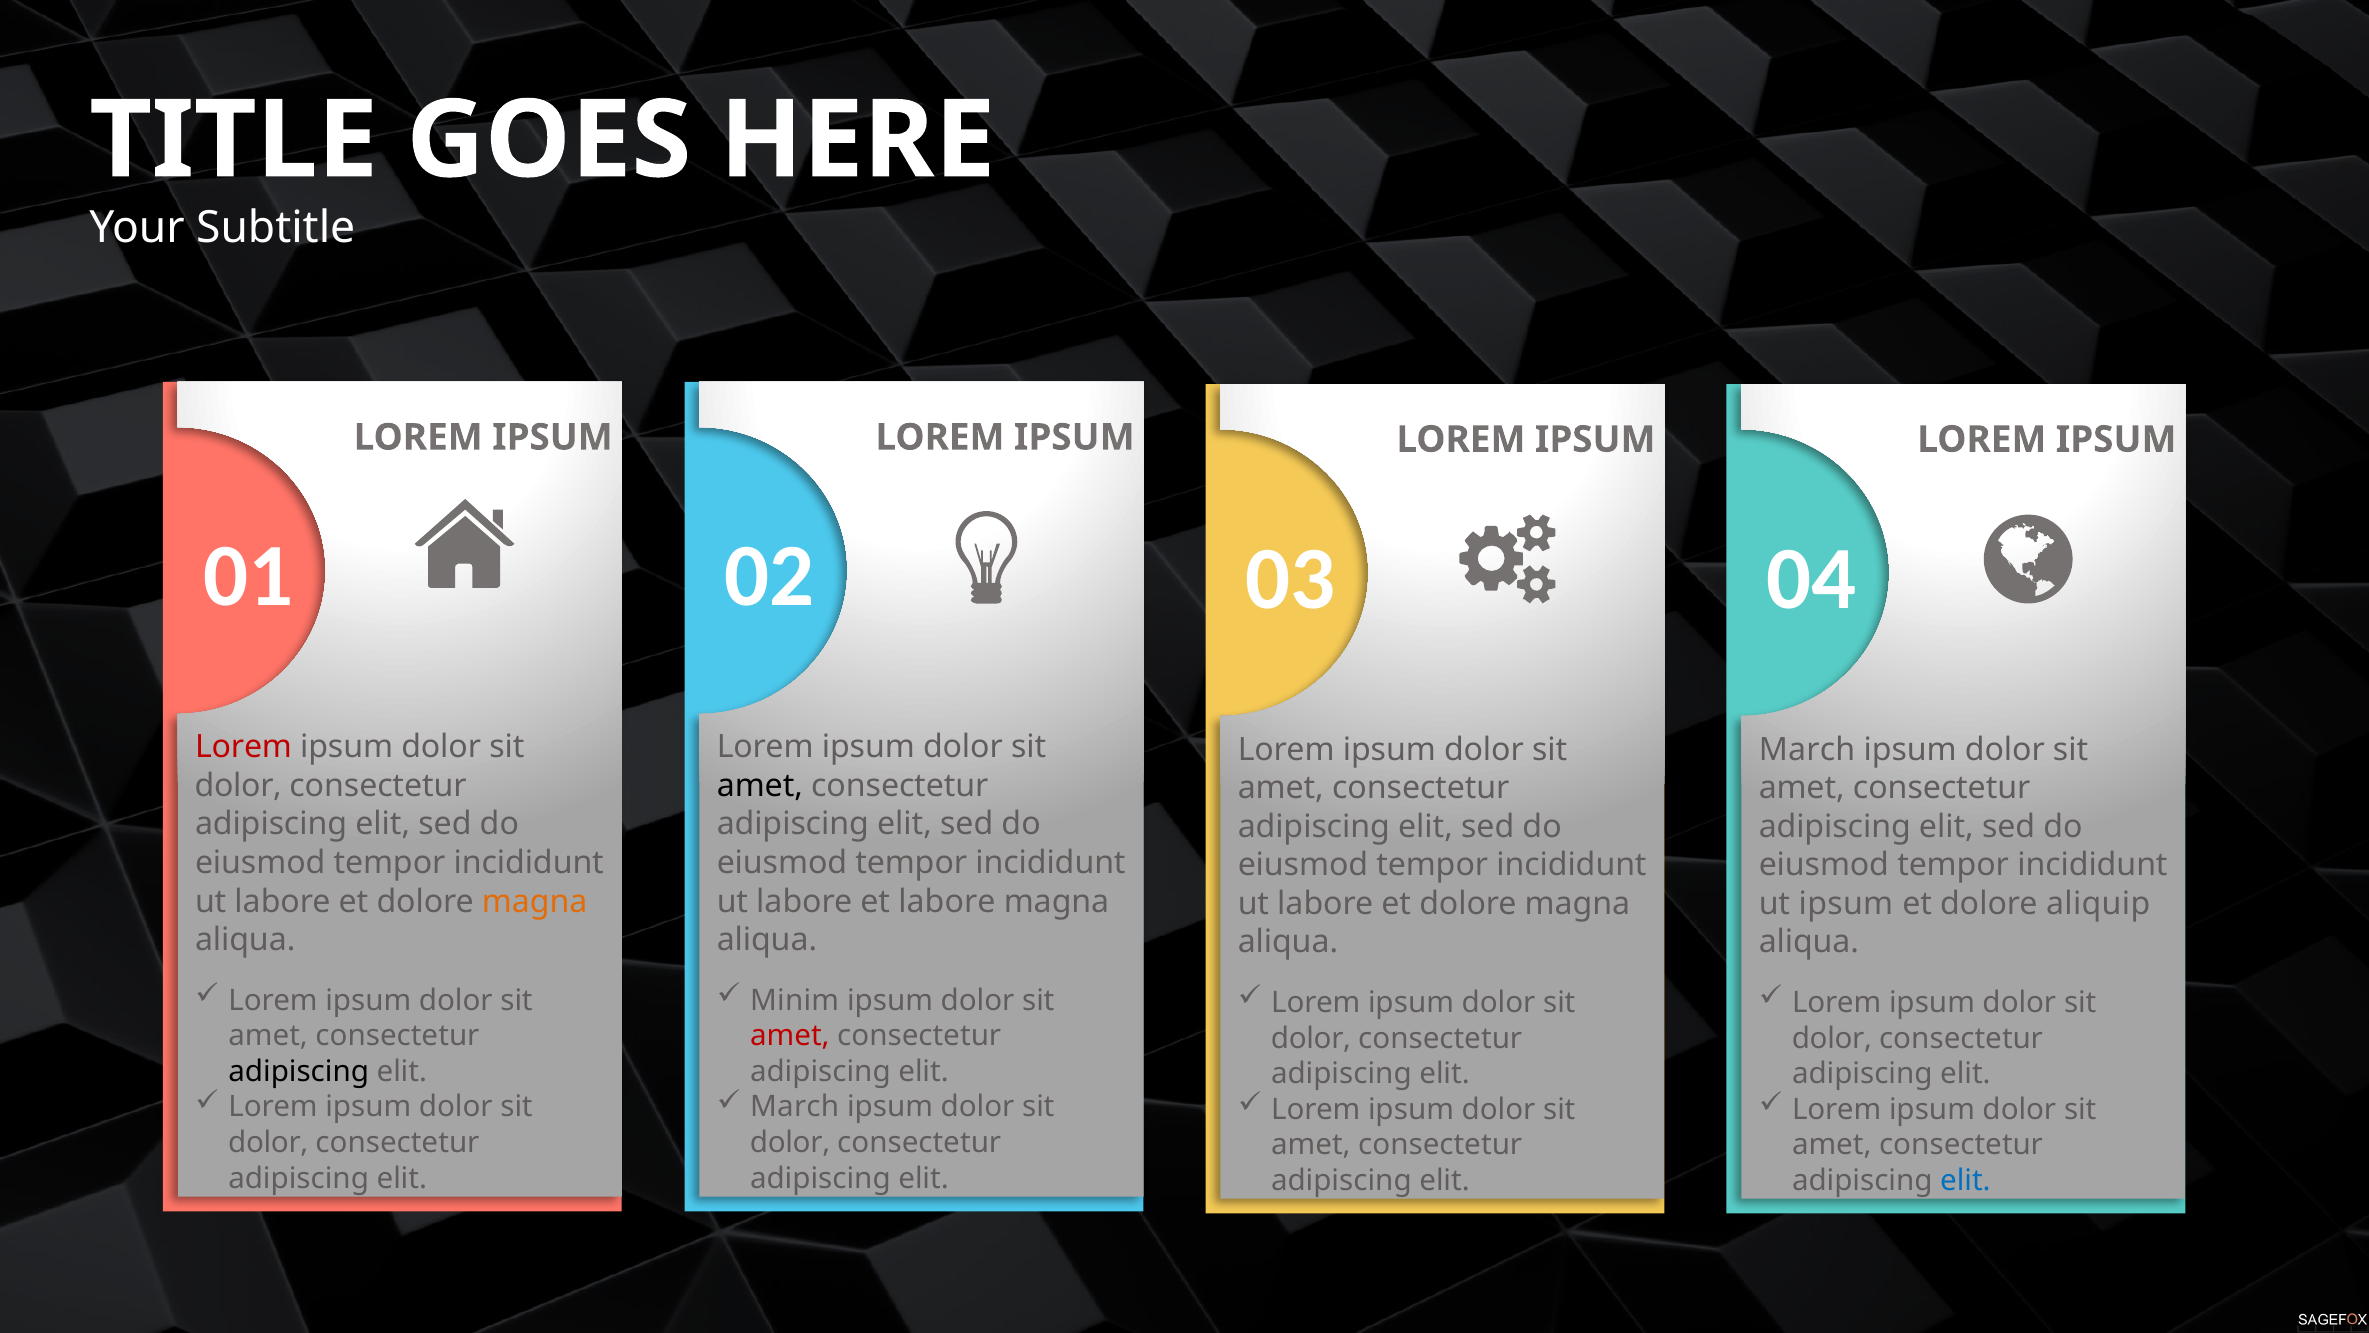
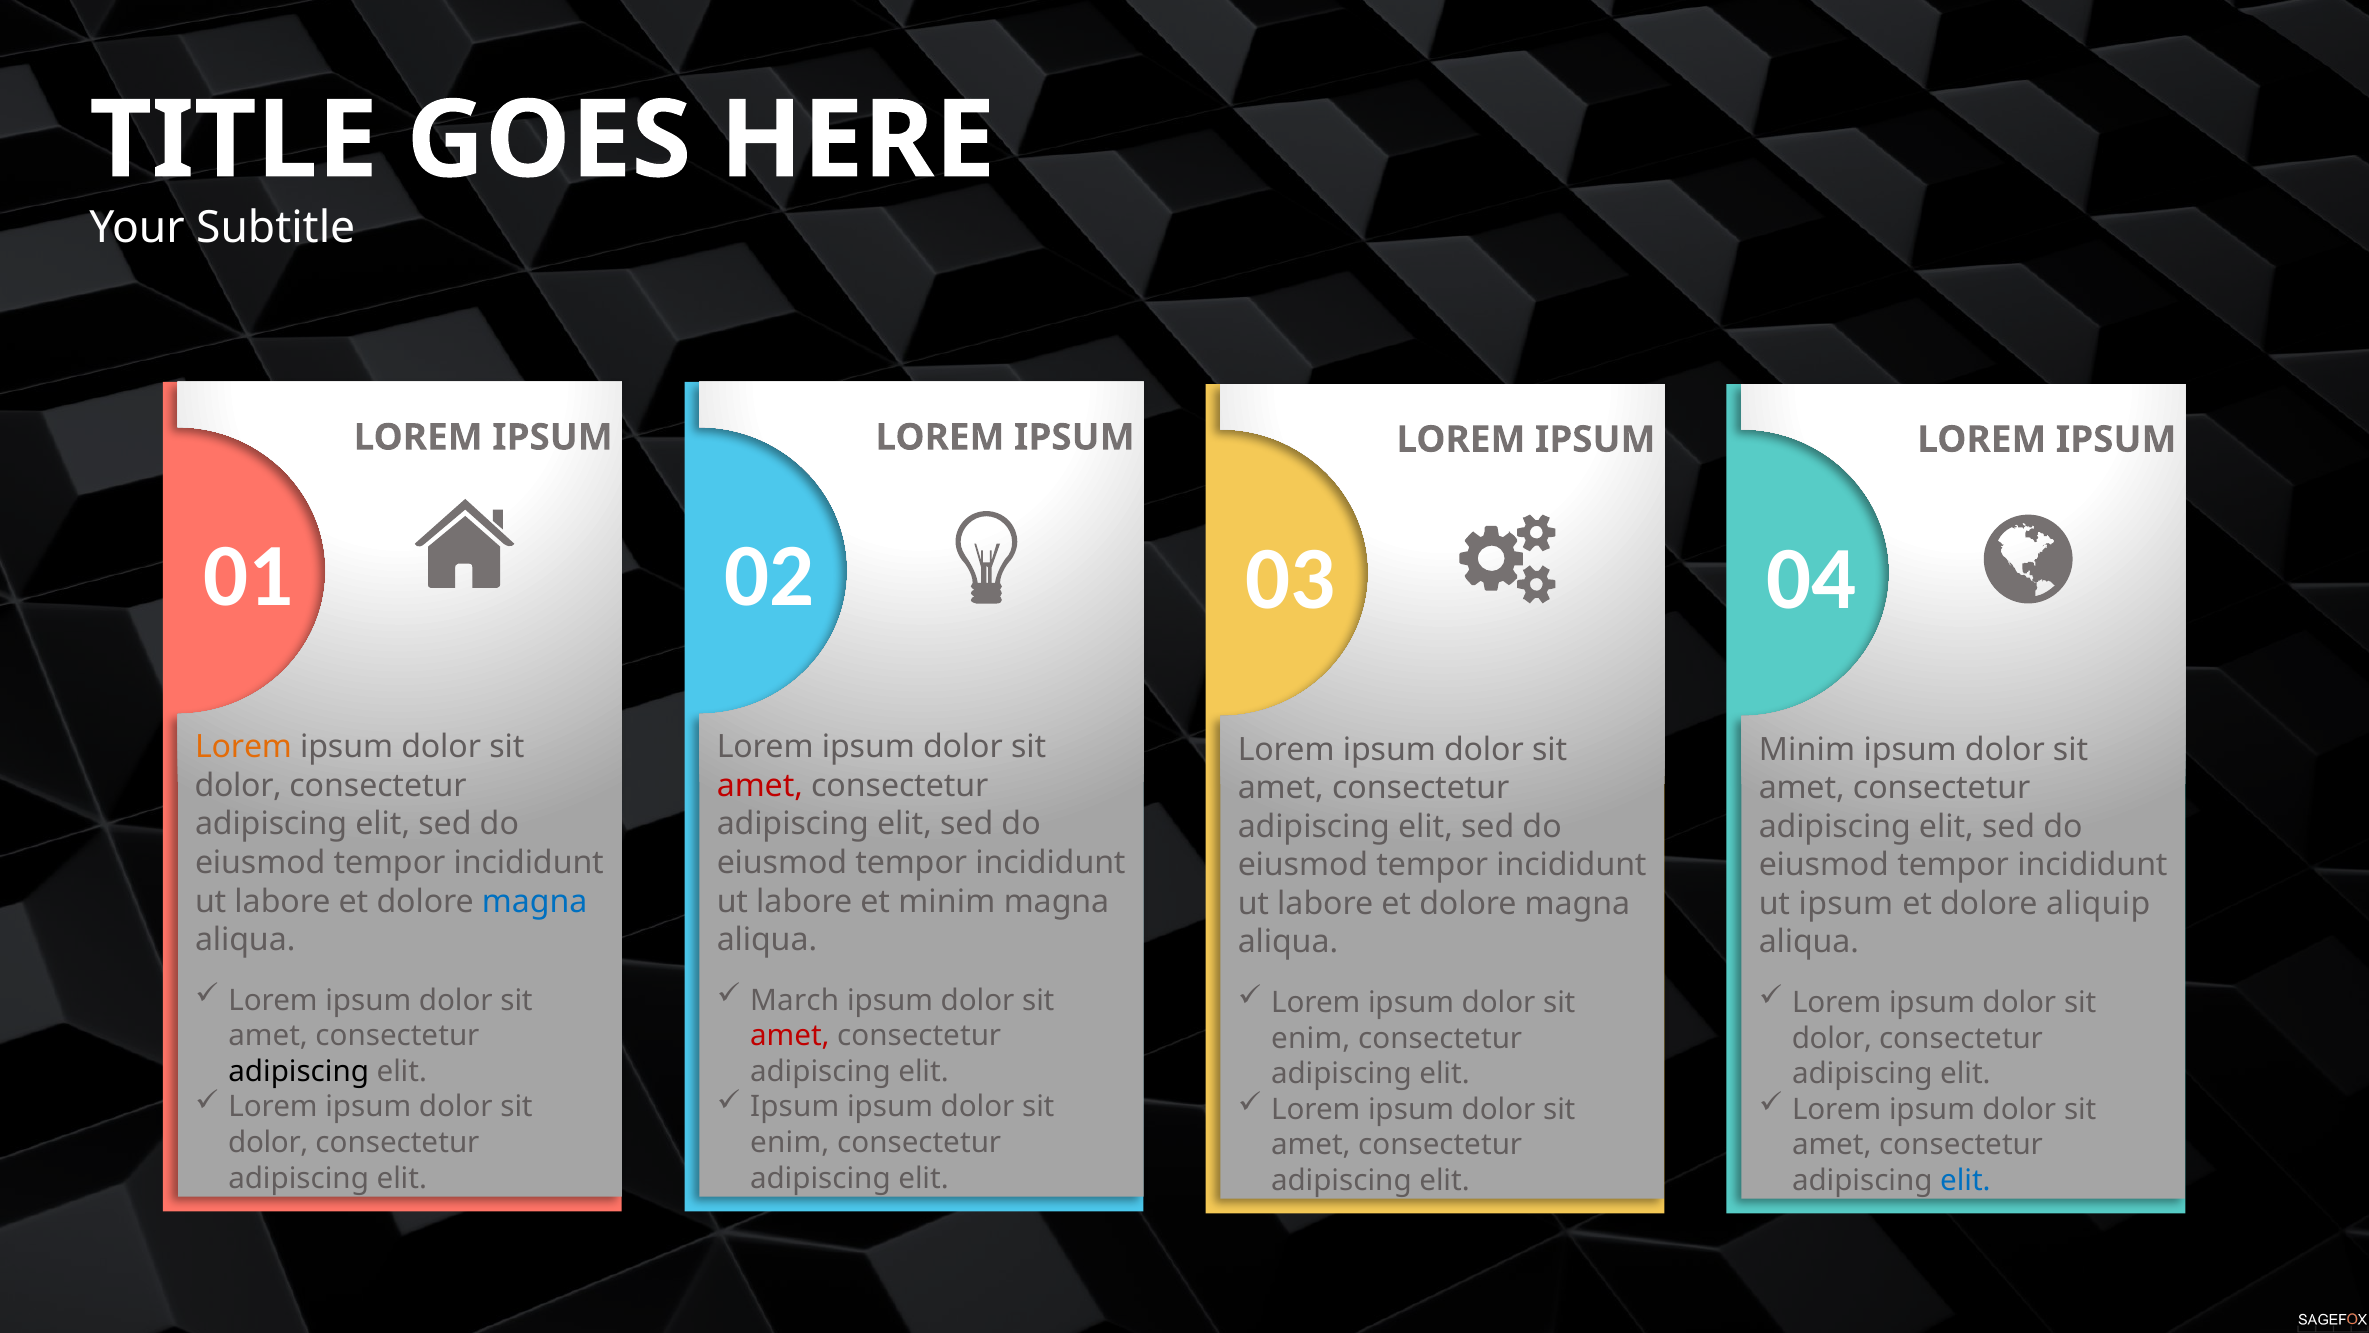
Lorem colour: red -> orange (244, 747)
March: March -> Minim (1807, 749)
amet colour: black -> red (760, 786)
magna colour: orange -> blue (535, 901)
et labore: labore -> minim (947, 901)
Minim: Minim -> March (795, 1000)
dolor: dolor -> enim (1311, 1038)
March: March -> Ipsum (795, 1107)
dolor: dolor -> enim (790, 1142)
